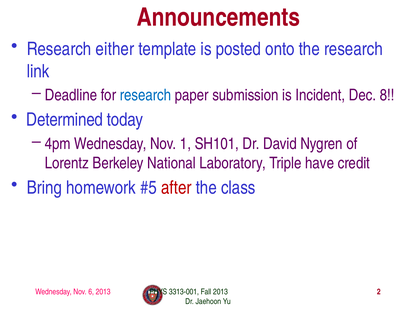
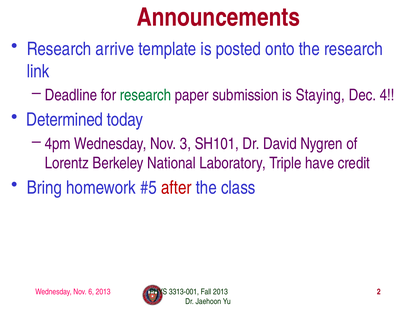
either: either -> arrive (115, 49)
research colour: blue -> green (145, 95)
Incident: Incident -> Staying (320, 95)
8: 8 -> 4 (387, 95)
1: 1 -> 3 (186, 144)
